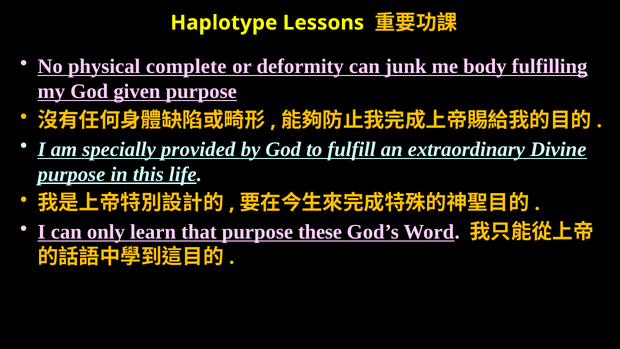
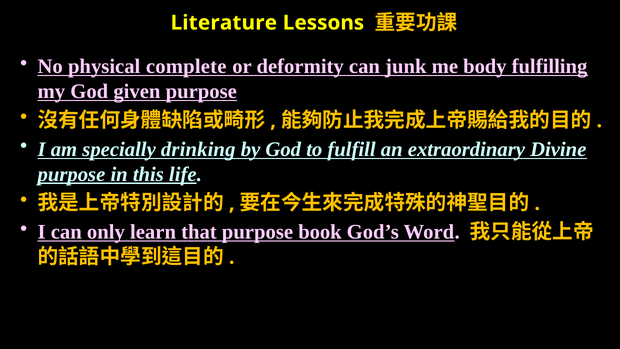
Haplotype: Haplotype -> Literature (224, 23)
provided: provided -> drinking (198, 149)
these: these -> book (320, 232)
